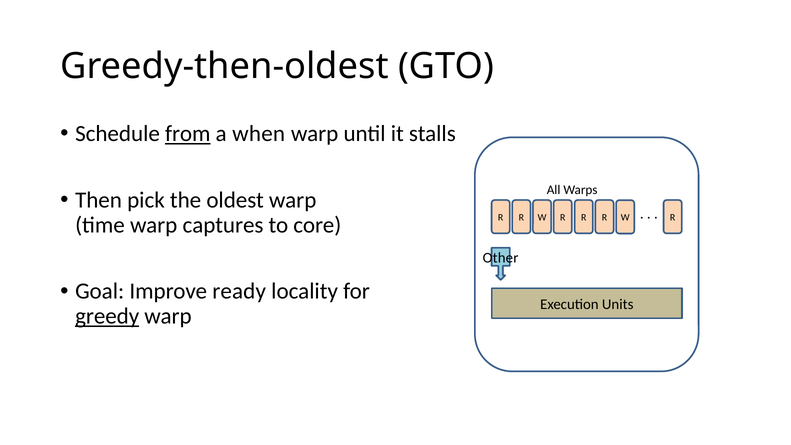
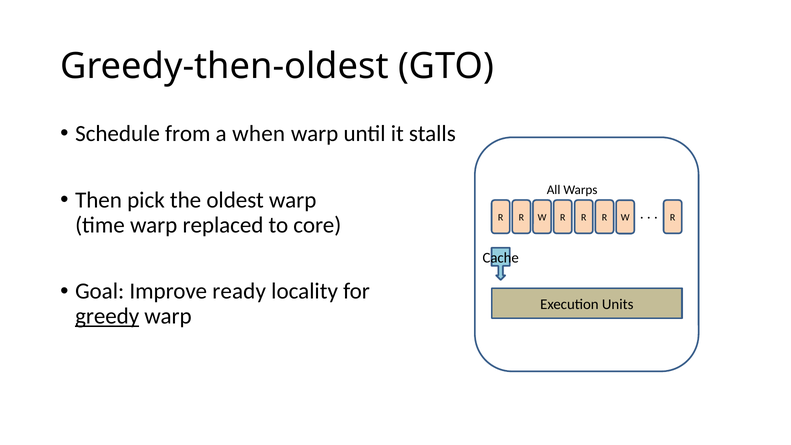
from underline: present -> none (188, 134)
captures: captures -> replaced (223, 225)
Other: Other -> Cache (501, 258)
